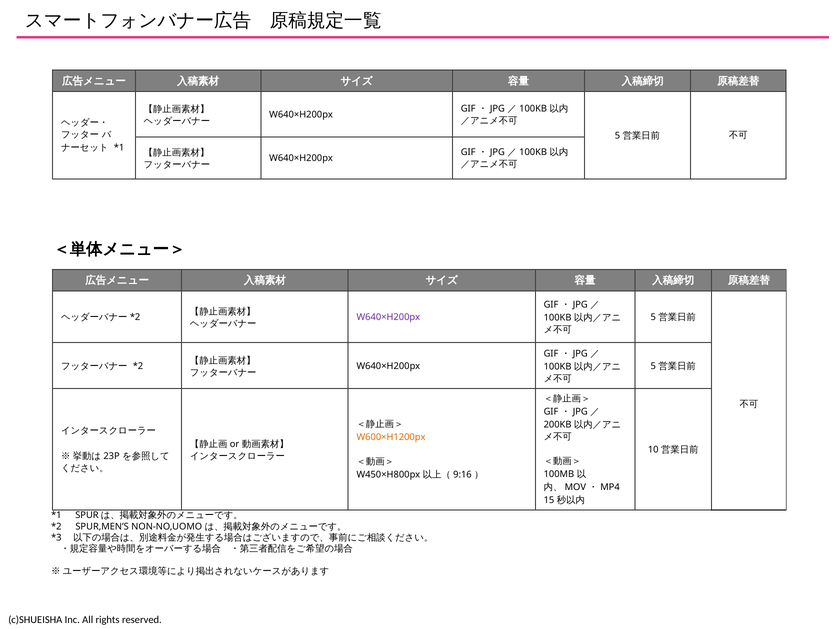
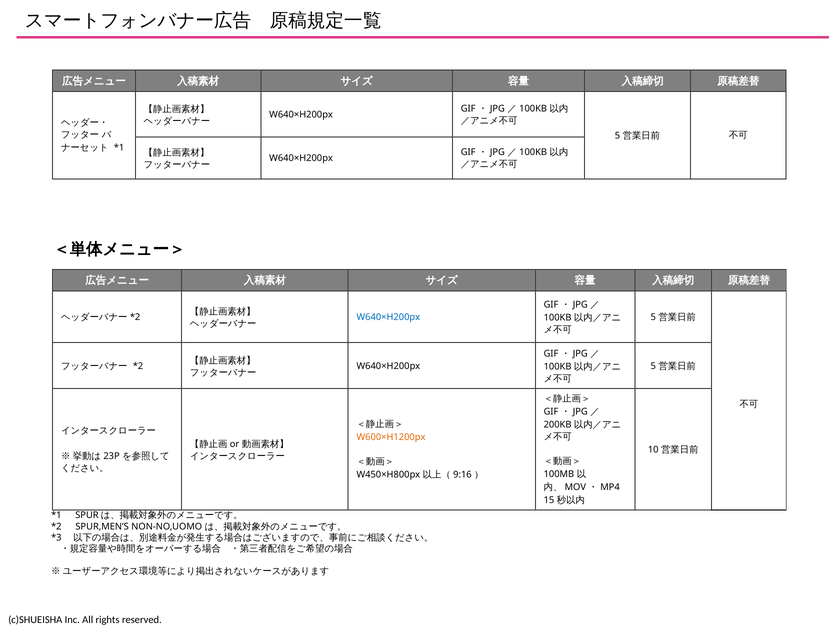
W640×H200px colour: purple -> blue (388, 317)
